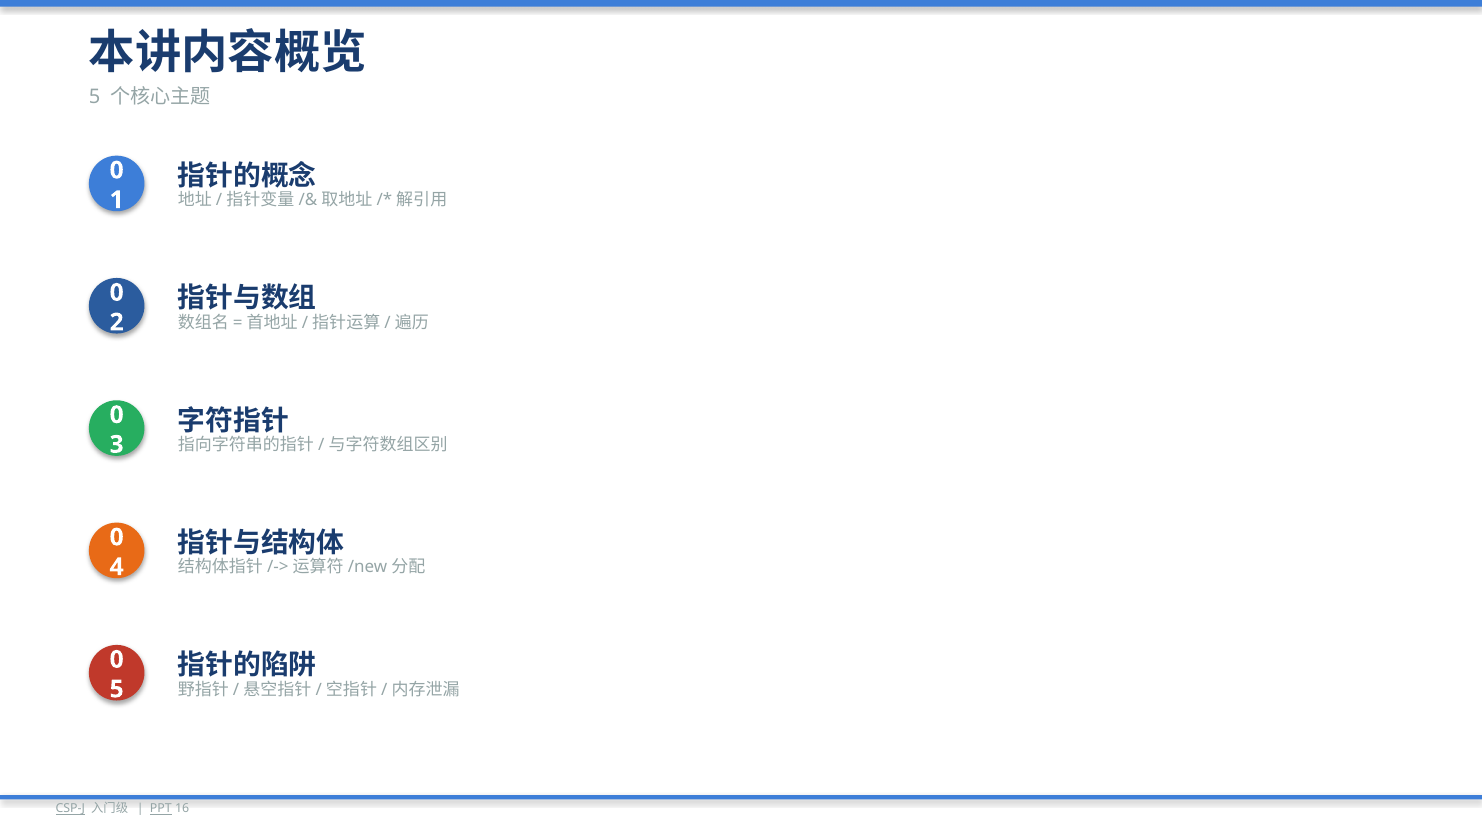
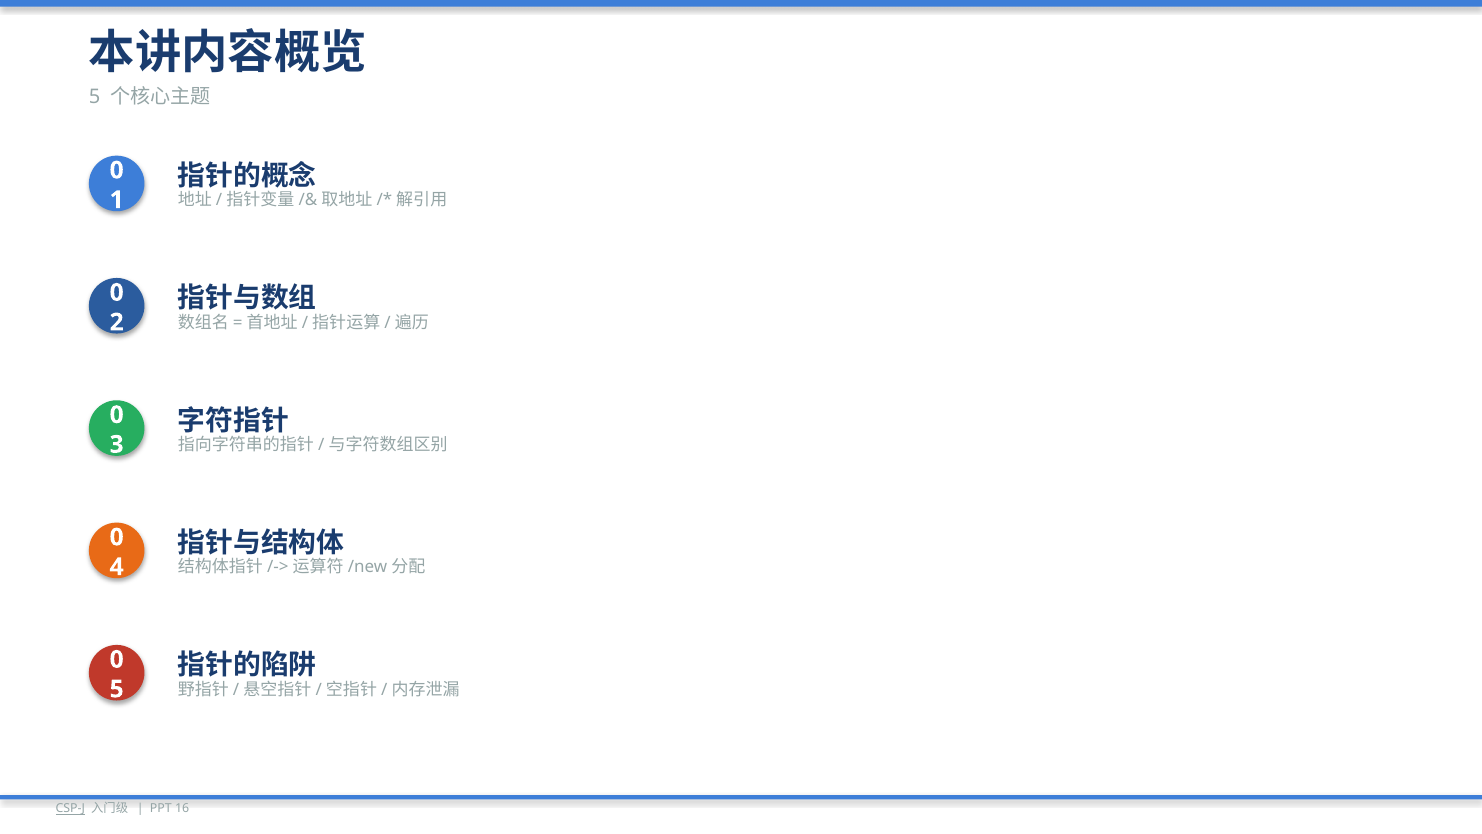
PPT underline: present -> none (161, 809)
